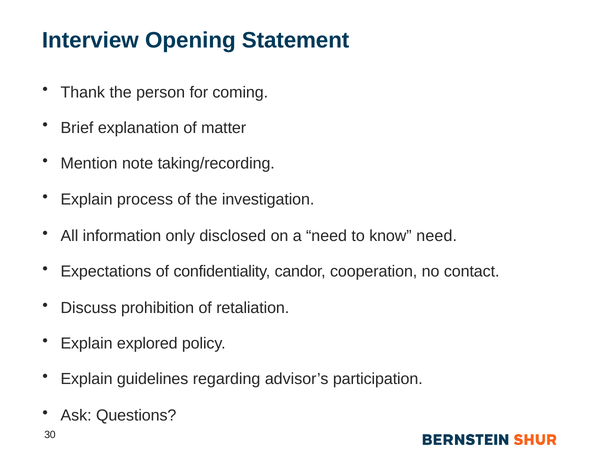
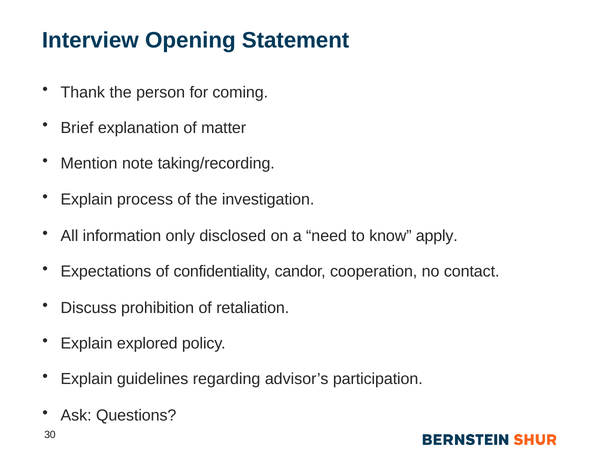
know need: need -> apply (437, 236)
